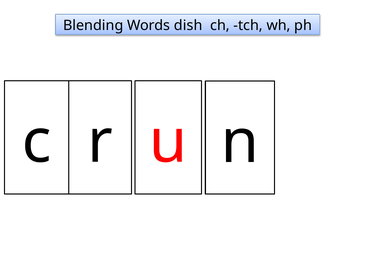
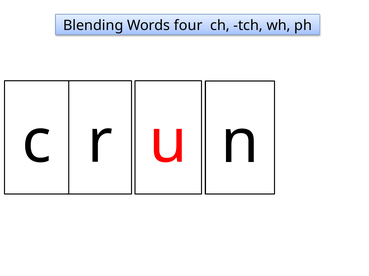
dish: dish -> four (188, 25)
